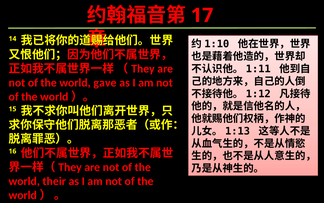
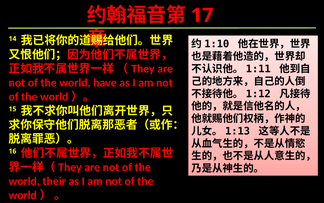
gave: gave -> have (105, 83)
